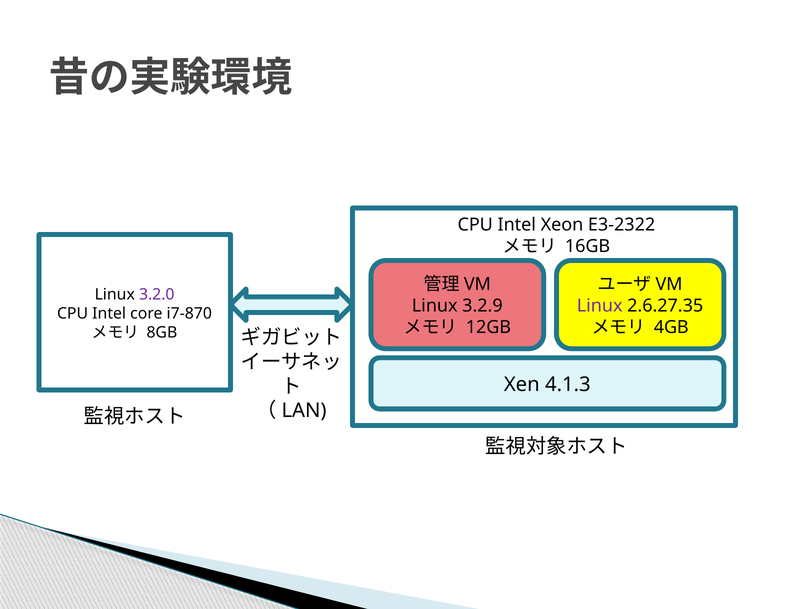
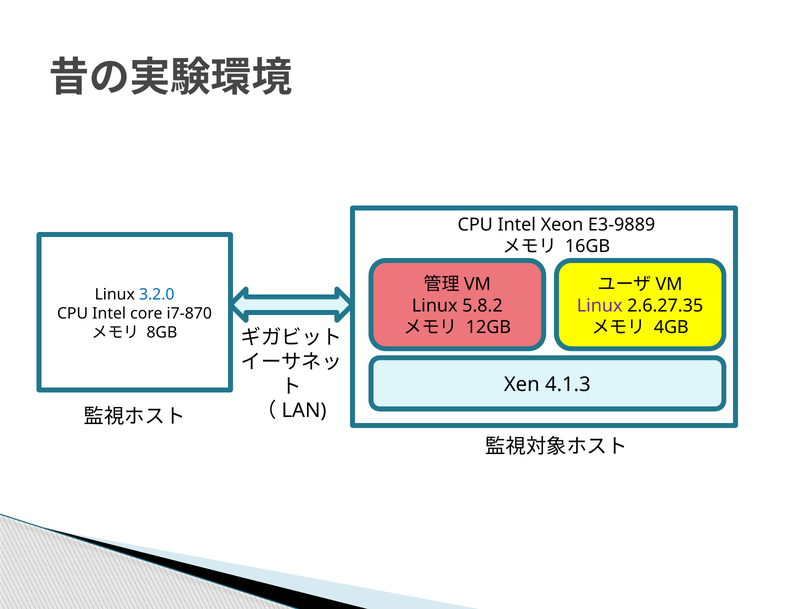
E3-2322: E3-2322 -> E3-9889 (622, 225)
3.2.0 colour: purple -> blue (157, 294)
3.2.9: 3.2.9 -> 5.8.2 (482, 306)
